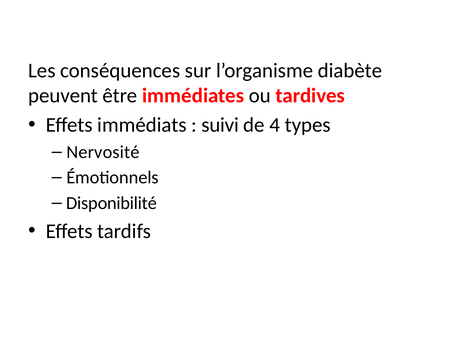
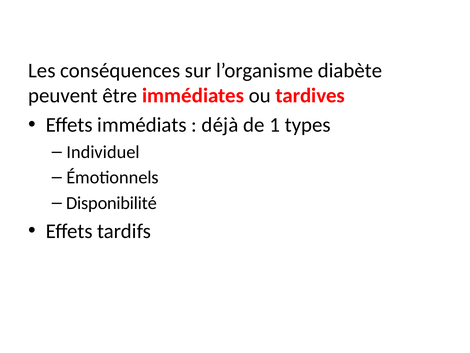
suivi: suivi -> déjà (220, 125)
4: 4 -> 1 (275, 125)
Nervosité: Nervosité -> Individuel (103, 152)
